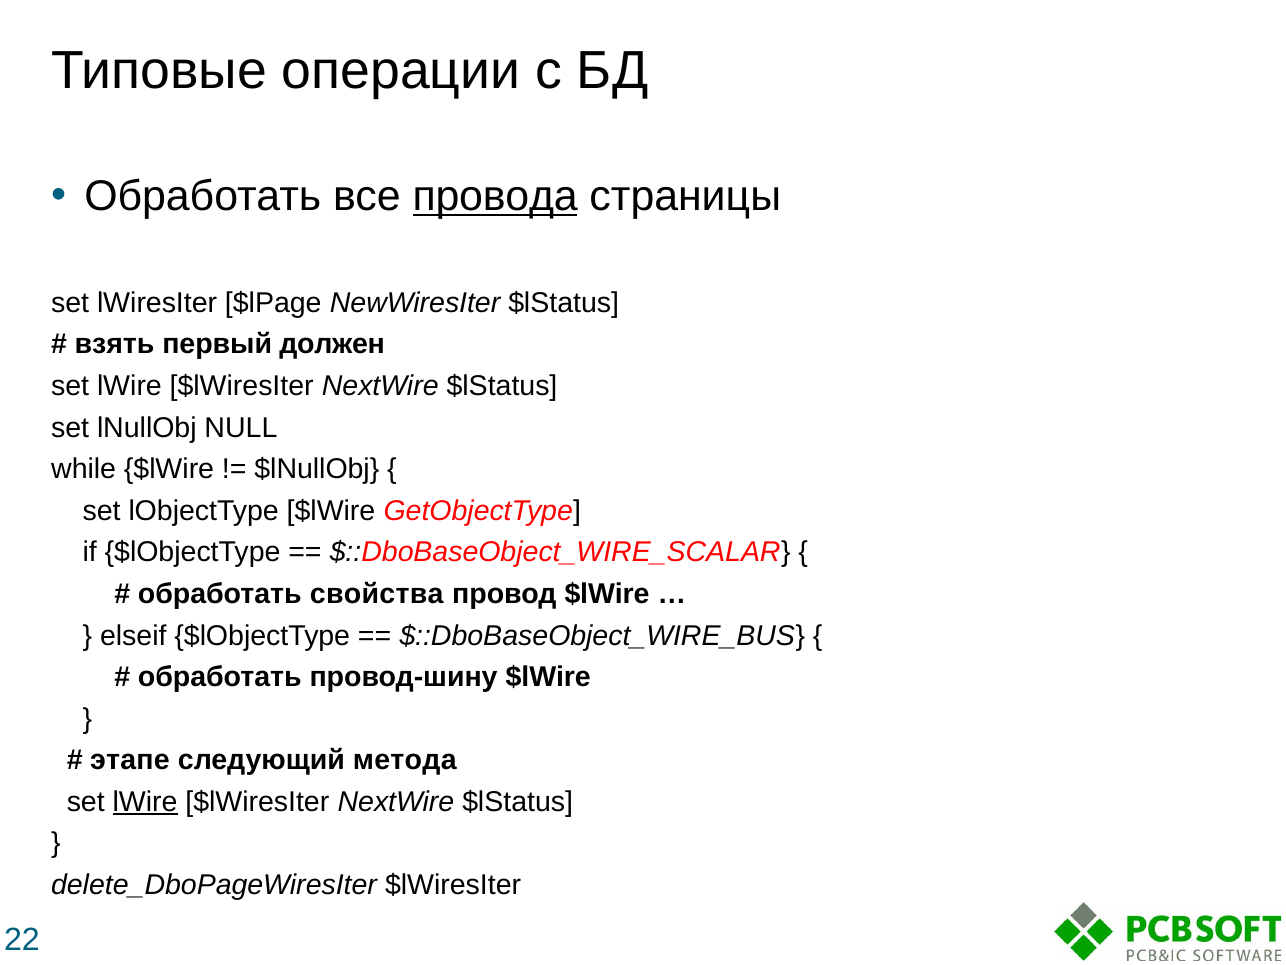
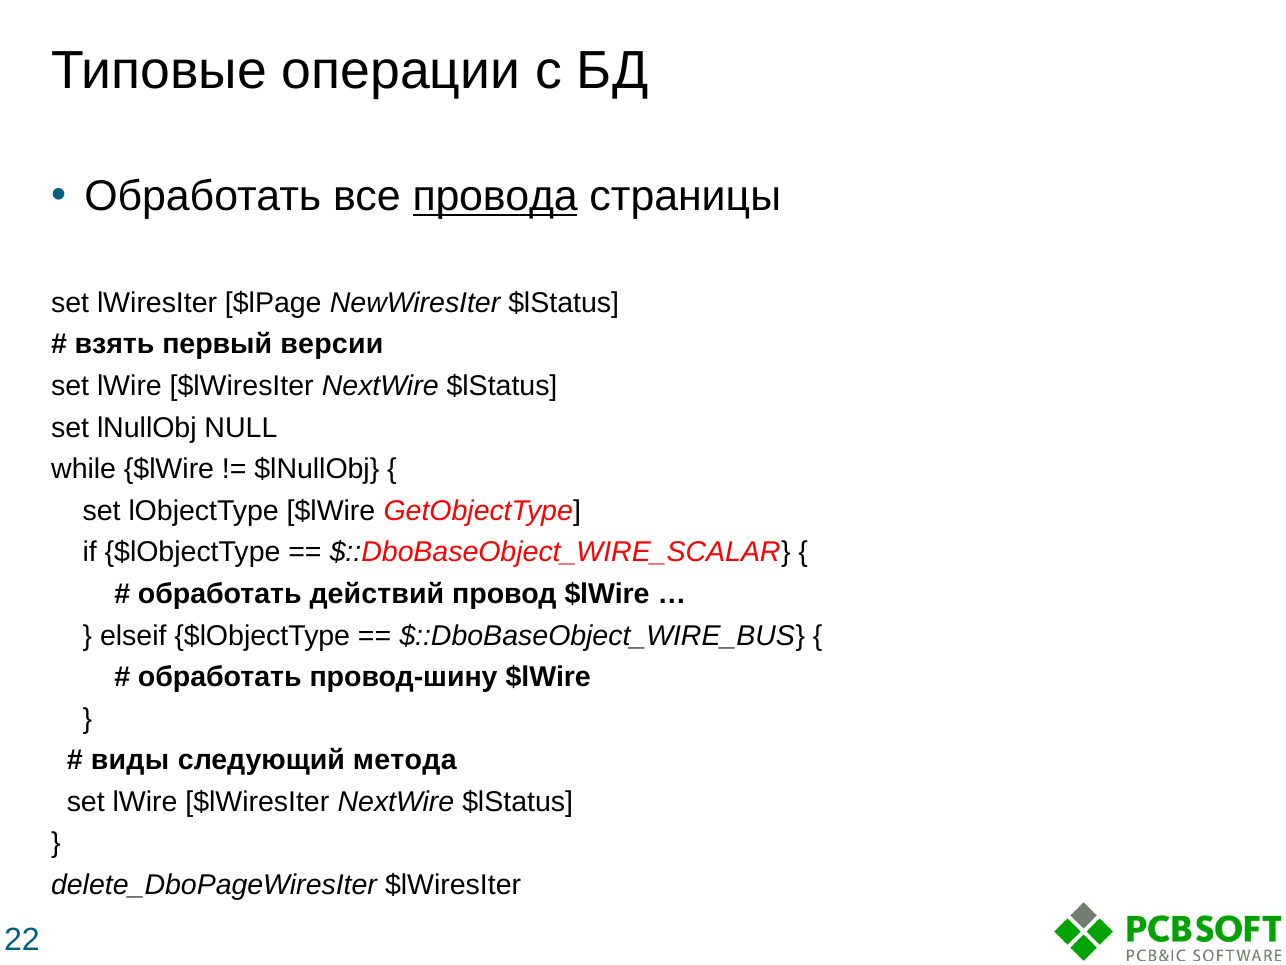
должен: должен -> версии (332, 344)
свойства: свойства -> действий (377, 594)
этапе: этапе -> виды (130, 760)
lWire underline: present -> none (145, 802)
